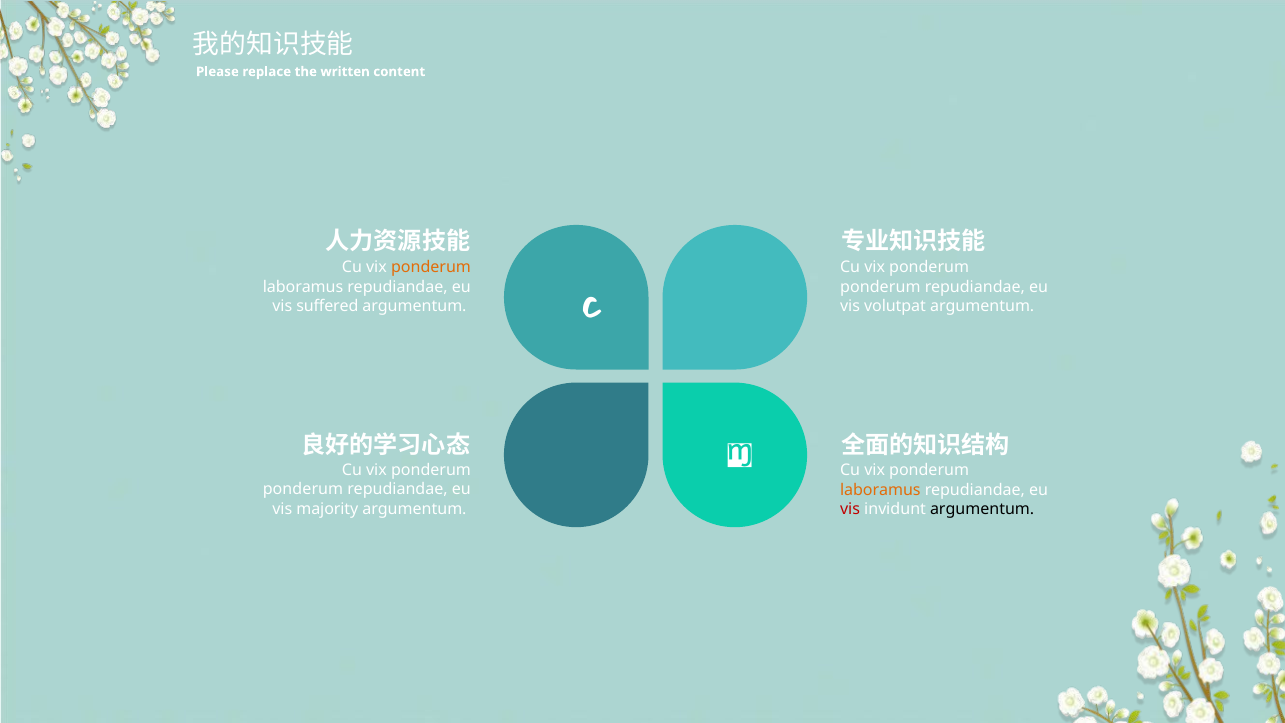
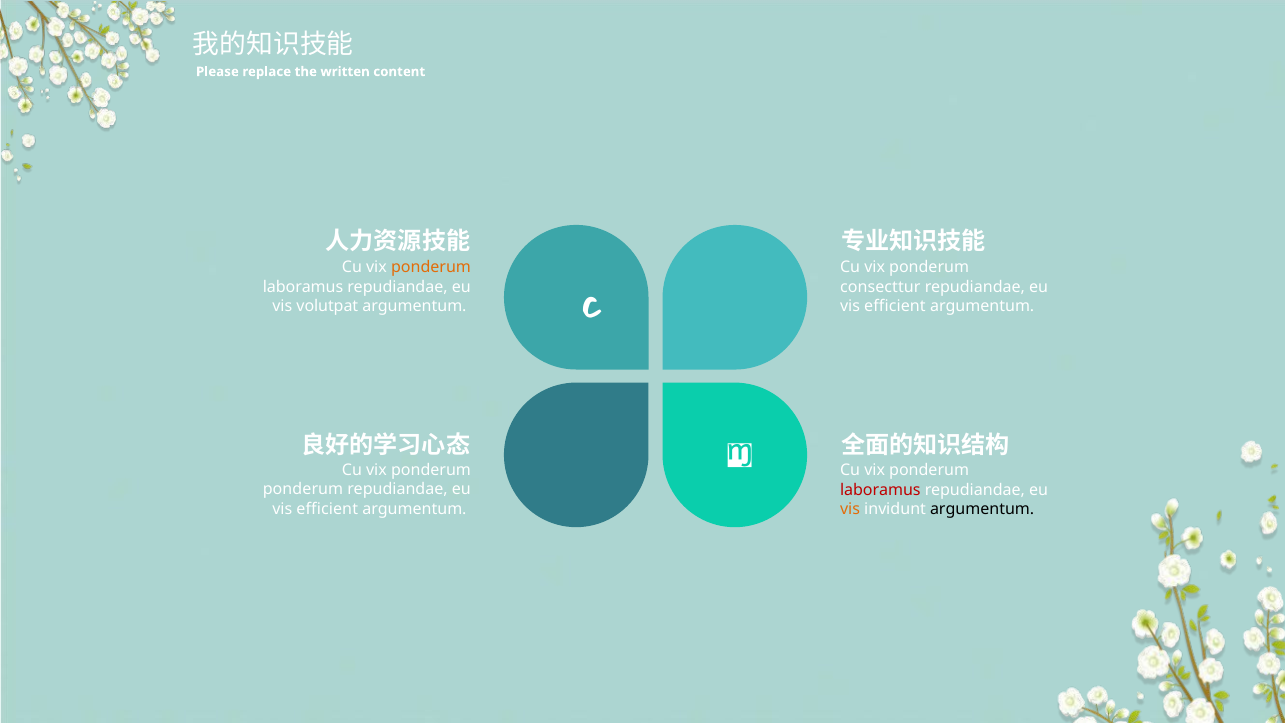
ponderum: ponderum -> consecttur (880, 287)
suffered: suffered -> volutpat (327, 306)
volutpat: volutpat -> efficient (895, 306)
laboramus colour: orange -> red (880, 490)
majority: majority -> efficient (327, 509)
vis colour: red -> orange (850, 509)
